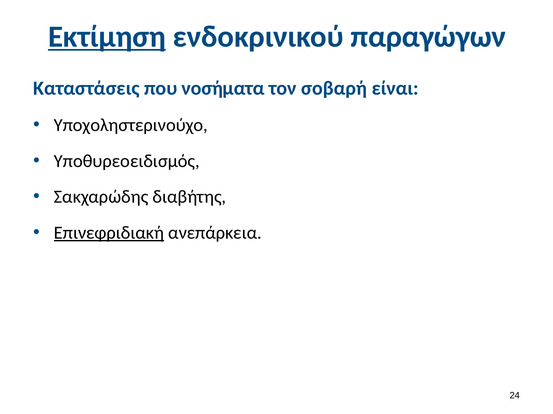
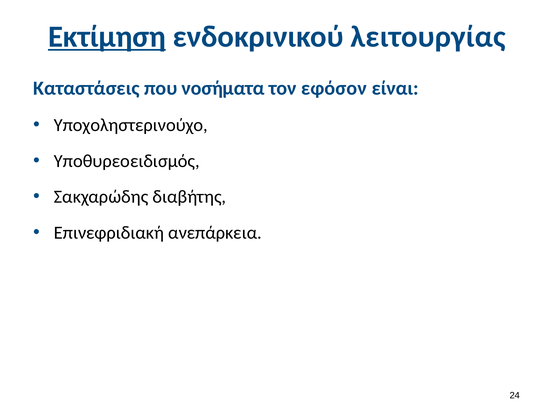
παραγώγων: παραγώγων -> λειτουργίας (428, 37)
σοβαρή: σοβαρή -> εφόσον (334, 89)
Επινεφριδιακή underline: present -> none (109, 233)
